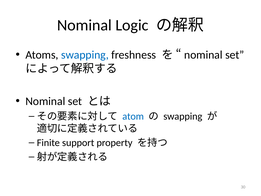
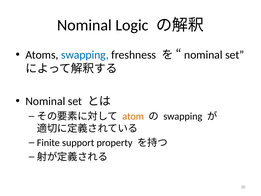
atom colour: blue -> orange (133, 116)
